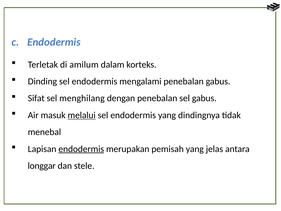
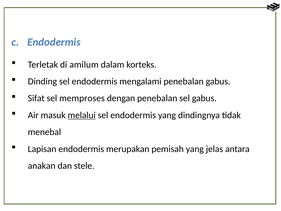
menghilang: menghilang -> memproses (82, 98)
endodermis underline: present -> none (81, 149)
longgar: longgar -> anakan (42, 166)
